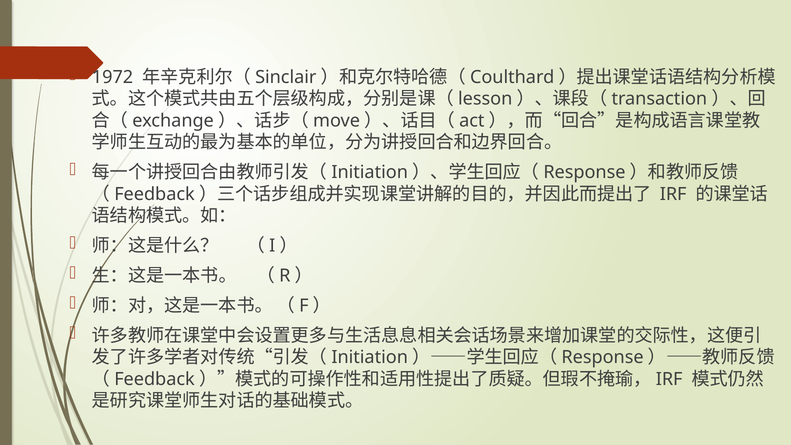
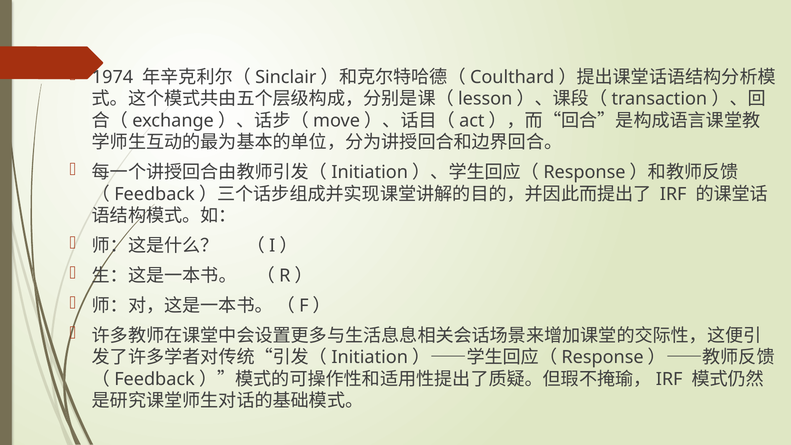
1972: 1972 -> 1974 (113, 77)
